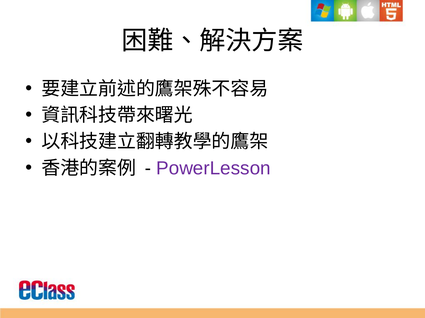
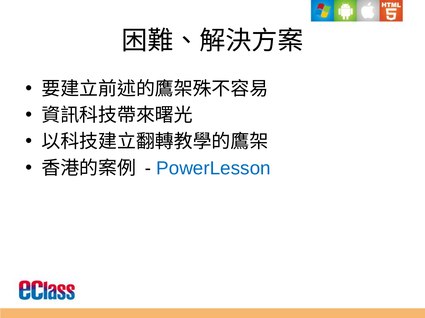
PowerLesson colour: purple -> blue (213, 169)
